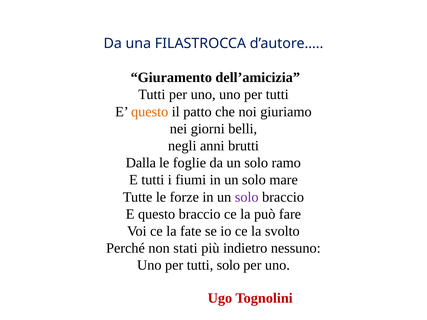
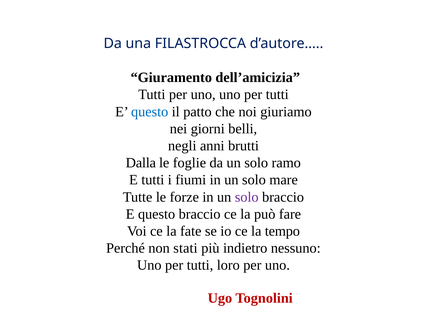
questo colour: orange -> blue (150, 112)
svolto: svolto -> tempo (282, 231)
tutti solo: solo -> loro (228, 265)
